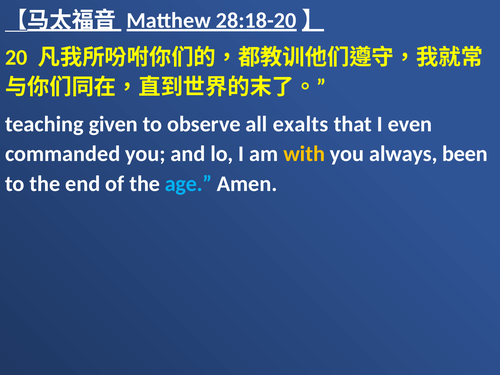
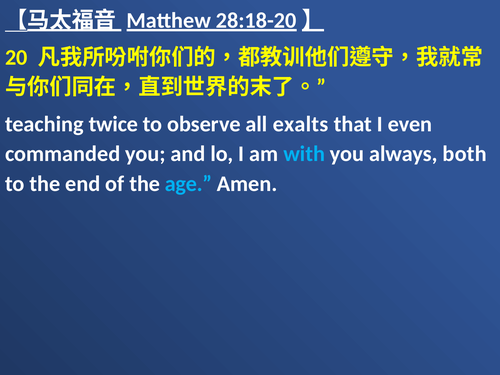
given: given -> twice (113, 124)
with colour: yellow -> light blue (304, 154)
been: been -> both (465, 154)
